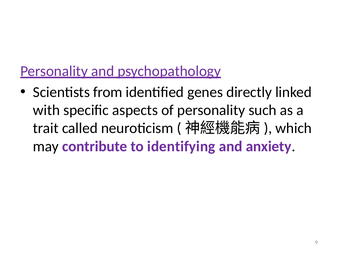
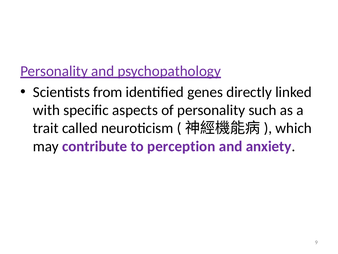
identifying: identifying -> perception (181, 146)
